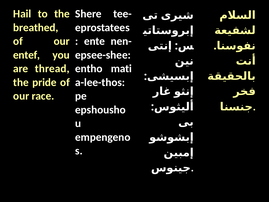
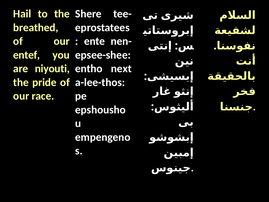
thread: thread -> niyouti (52, 69)
mati: mati -> next (121, 69)
